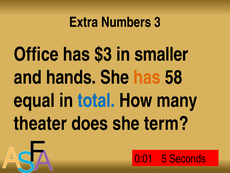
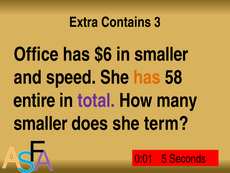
Numbers: Numbers -> Contains (126, 22)
$3: $3 -> $6 (103, 54)
hands: hands -> speed (71, 77)
equal: equal -> entire (34, 100)
total colour: blue -> purple (96, 100)
theater: theater -> smaller (41, 123)
